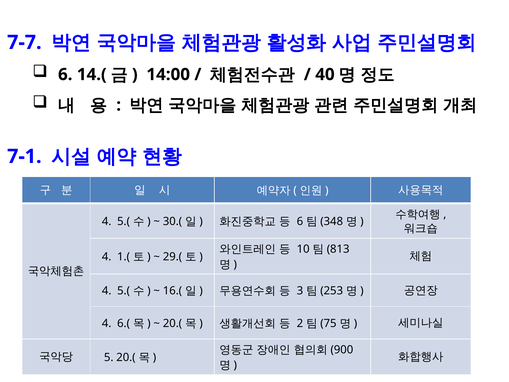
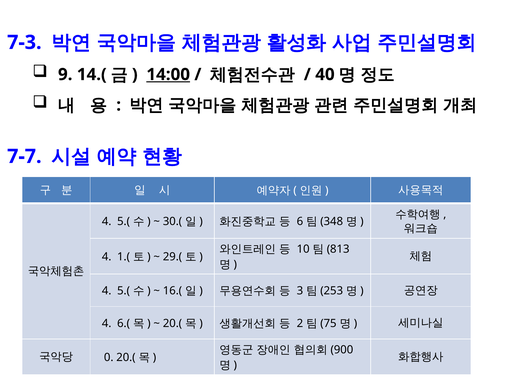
7-7: 7-7 -> 7-3 (24, 42)
6: 6 -> 9 (65, 74)
14:00 underline: none -> present (168, 74)
7-1: 7-1 -> 7-7 (24, 156)
5: 5 -> 0 (109, 357)
